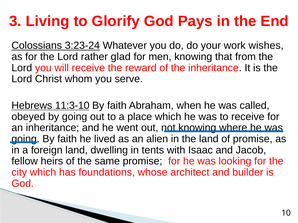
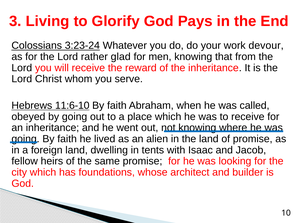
wishes: wishes -> devour (266, 46)
11:3-10: 11:3-10 -> 11:6-10 (72, 106)
